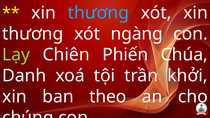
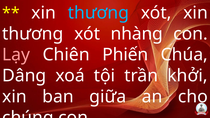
ngàng: ngàng -> nhàng (137, 34)
Lạy colour: light green -> pink (16, 55)
Danh: Danh -> Dâng (24, 76)
theo: theo -> giữa (108, 97)
